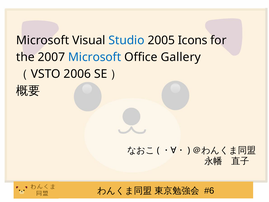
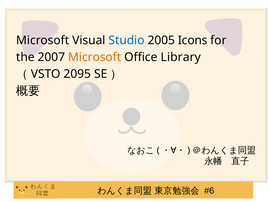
Microsoft colour: blue -> orange (95, 57)
Gallery: Gallery -> Library (181, 57)
2006: 2006 -> 2095 (77, 74)
